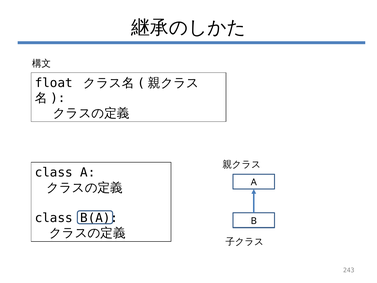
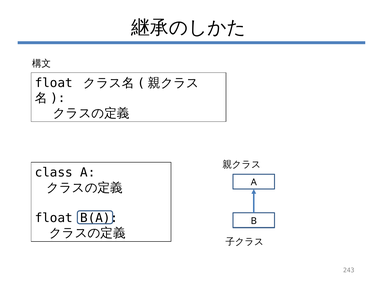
class: class -> float (54, 218)
